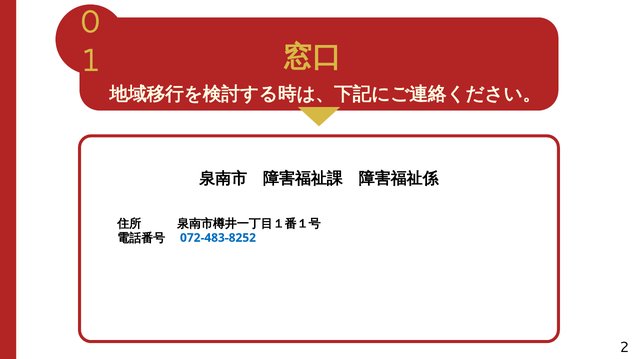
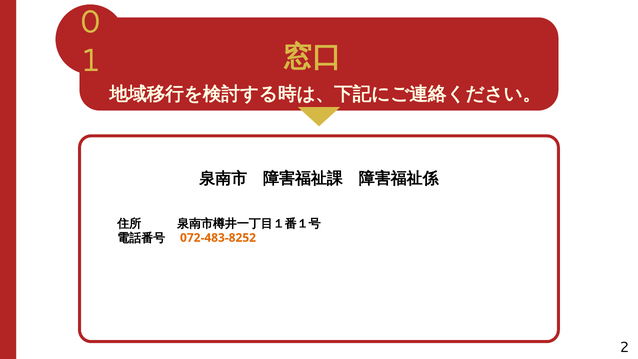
072-483-8252 colour: blue -> orange (218, 238)
